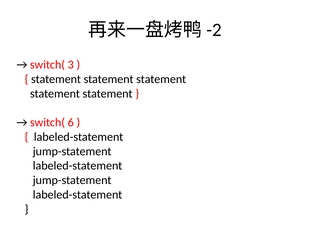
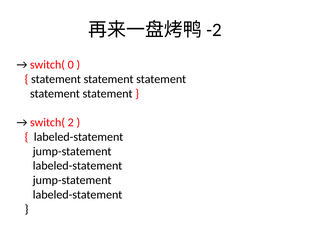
3: 3 -> 0 (71, 65)
6: 6 -> 2 (71, 123)
